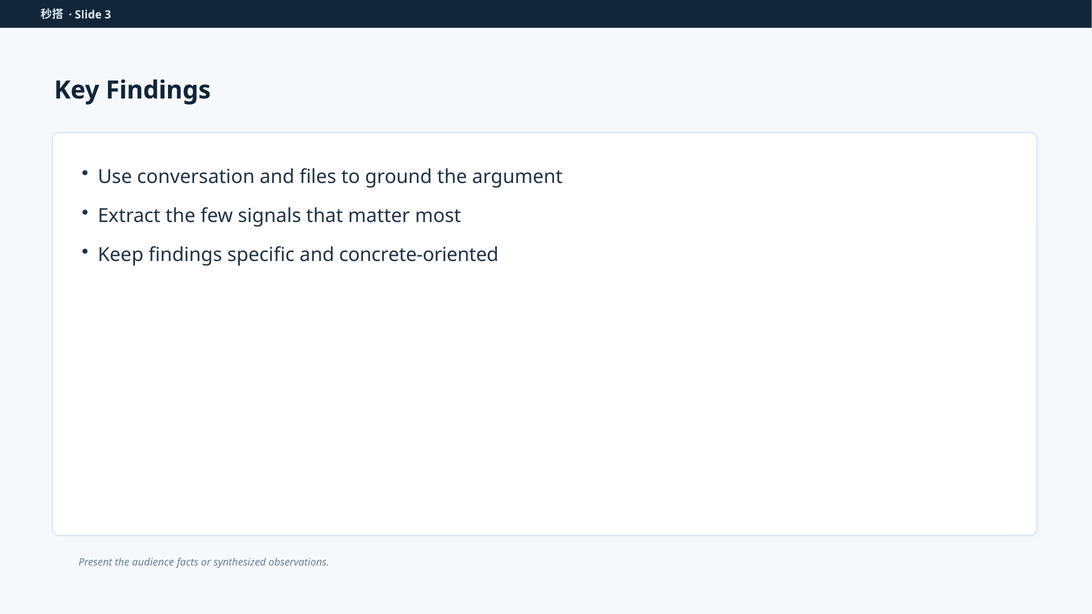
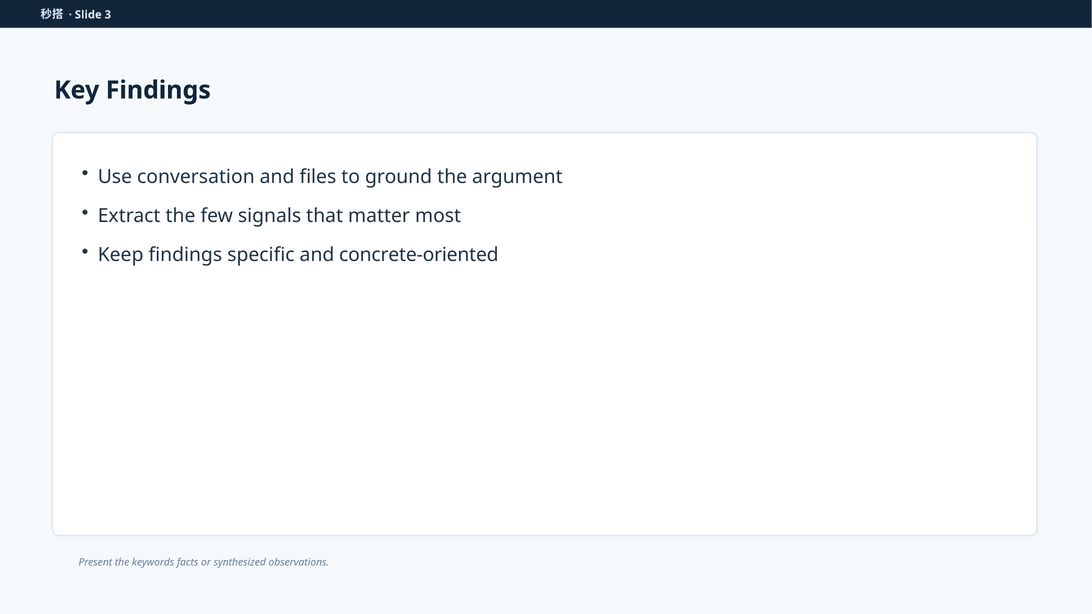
audience: audience -> keywords (153, 563)
